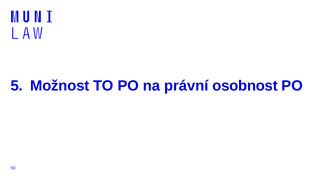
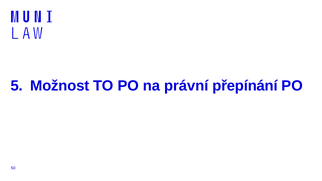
osobnost: osobnost -> přepínání (245, 86)
